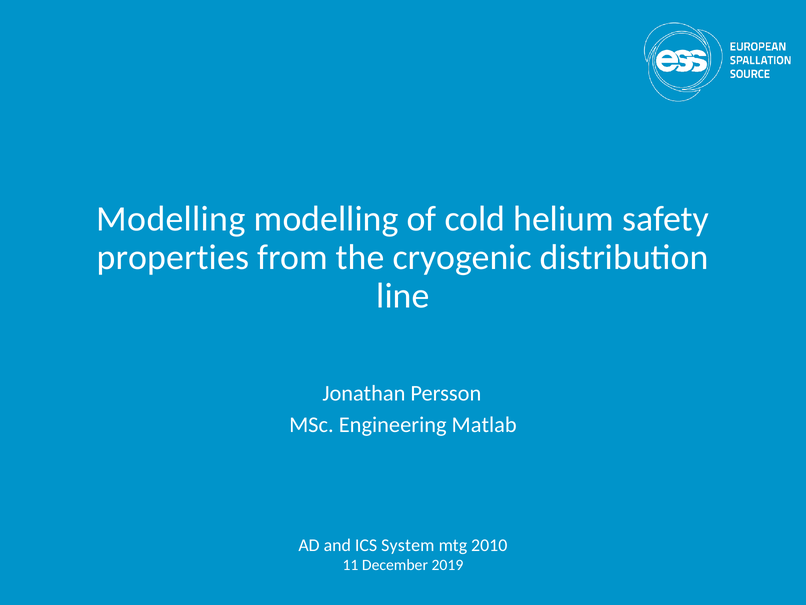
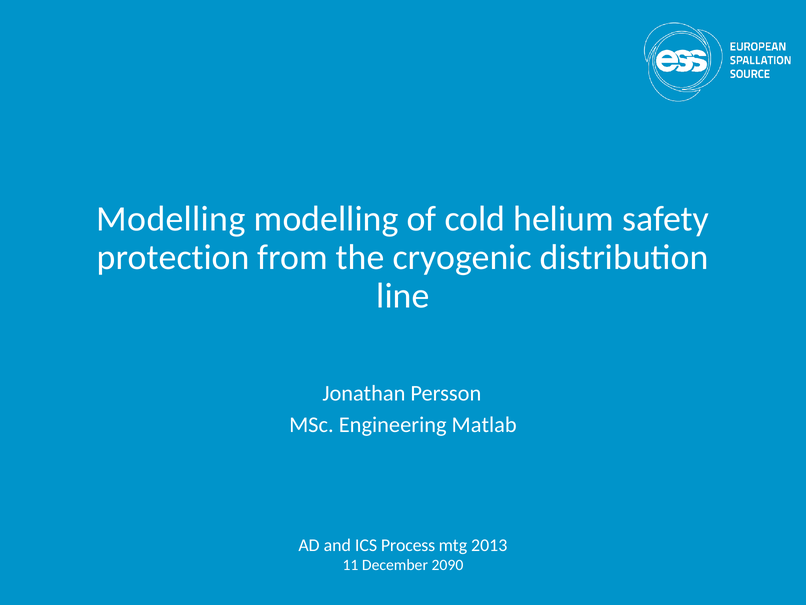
properties: properties -> protection (173, 257)
System: System -> Process (408, 545)
2010: 2010 -> 2013 (489, 545)
2019: 2019 -> 2090 (447, 565)
